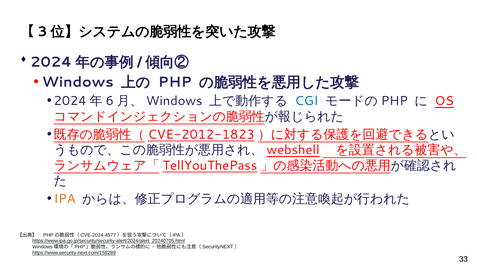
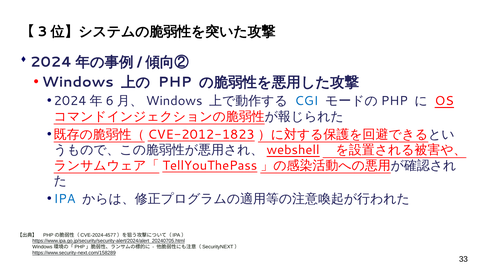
IPA colour: orange -> blue (65, 199)
